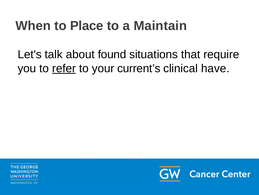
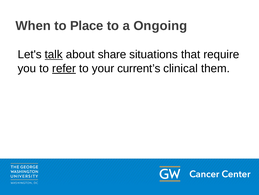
Maintain: Maintain -> Ongoing (160, 26)
talk underline: none -> present (54, 54)
found: found -> share (112, 54)
have: have -> them (215, 68)
